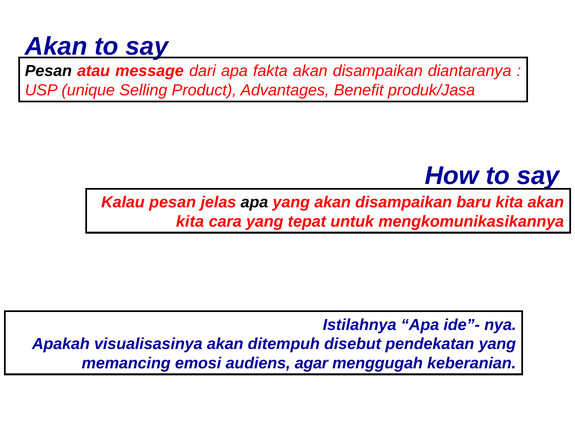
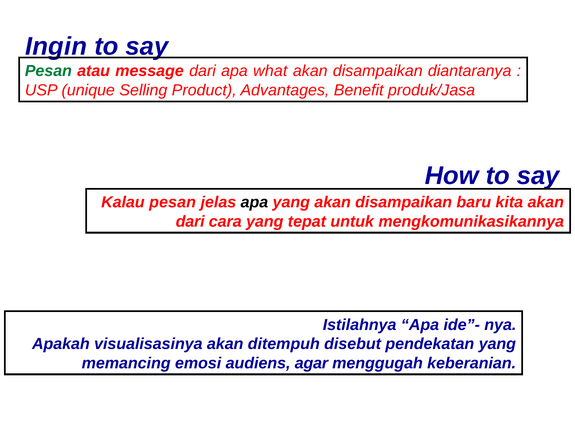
Akan: Akan -> Ingin (56, 46)
Pesan colour: black -> green (48, 71)
fakta: fakta -> what (270, 71)
kita: kita -> dari (190, 222)
